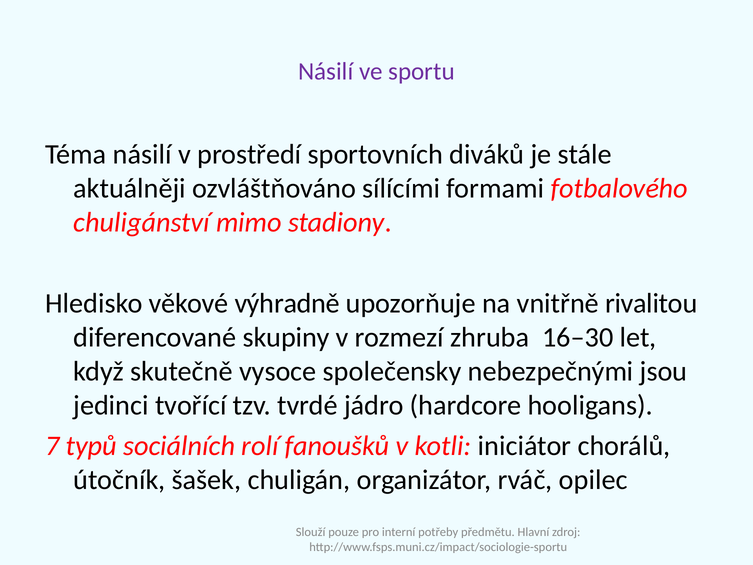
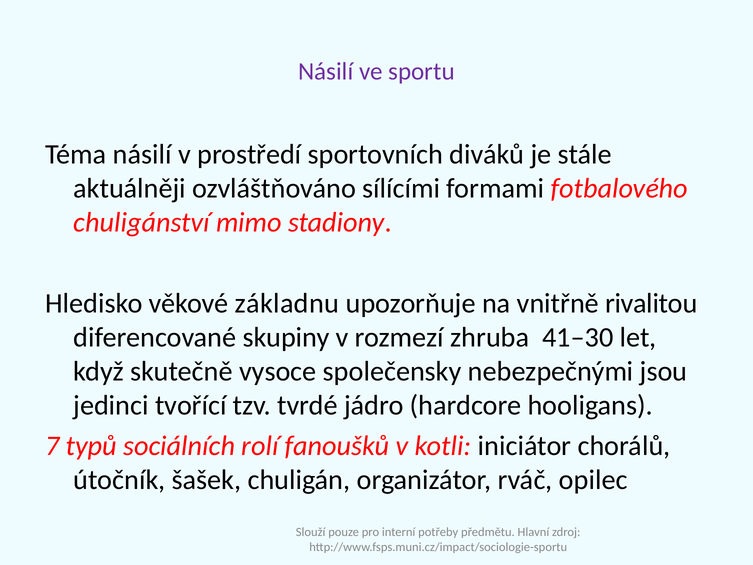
výhradně: výhradně -> základnu (287, 304)
16–30: 16–30 -> 41–30 (578, 337)
